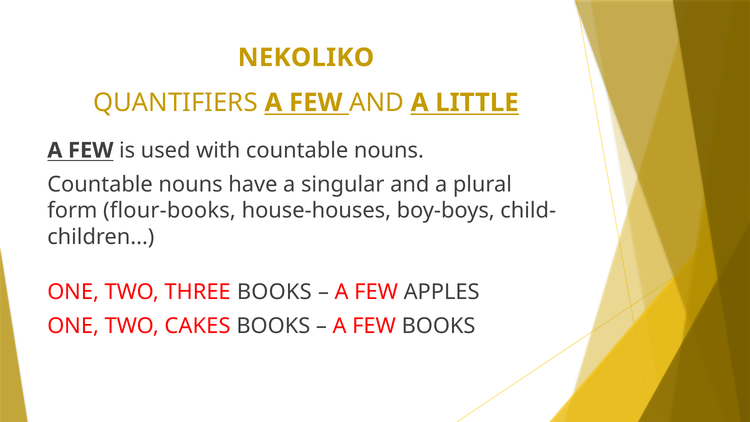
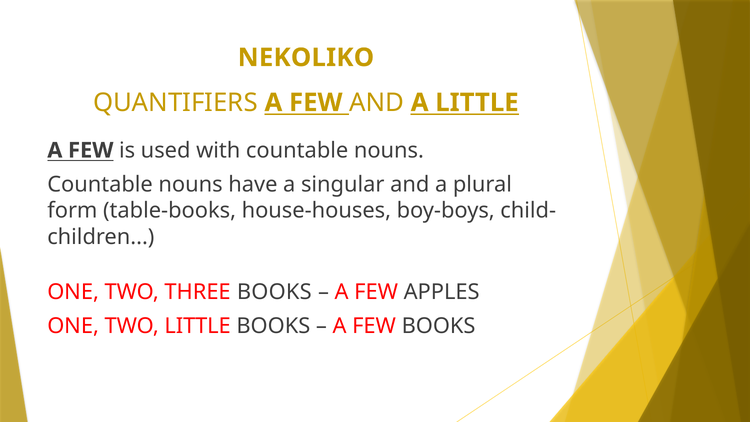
flour-books: flour-books -> table-books (170, 211)
TWO CAKES: CAKES -> LITTLE (198, 326)
